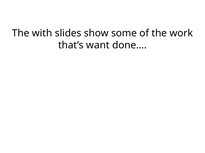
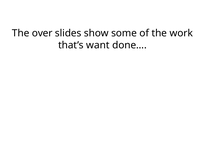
with: with -> over (42, 33)
